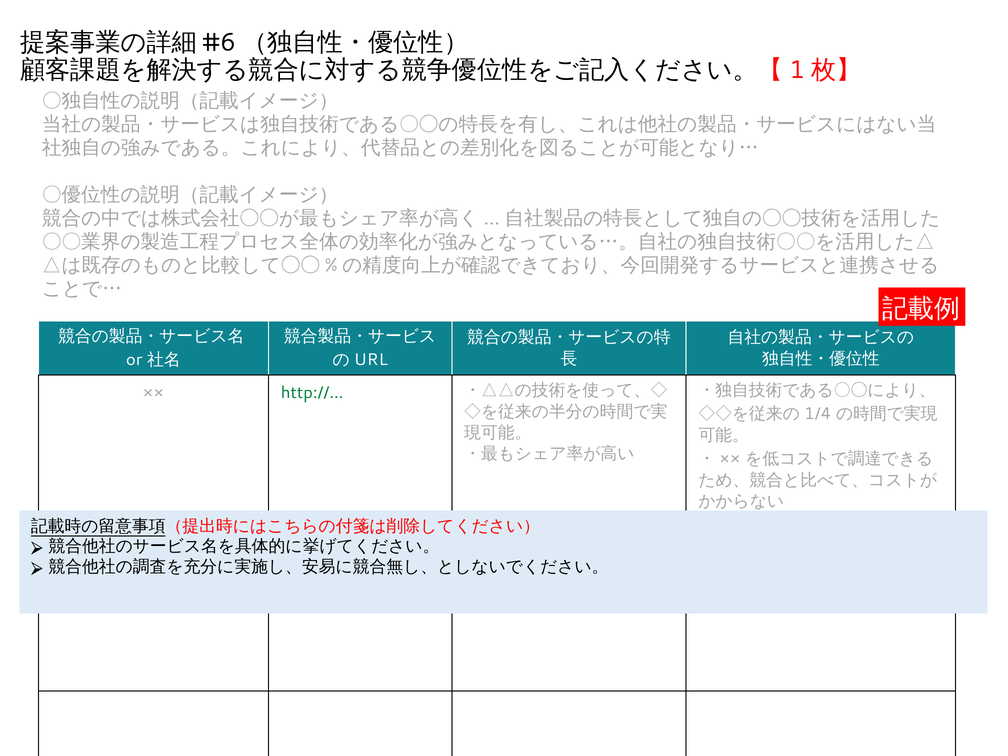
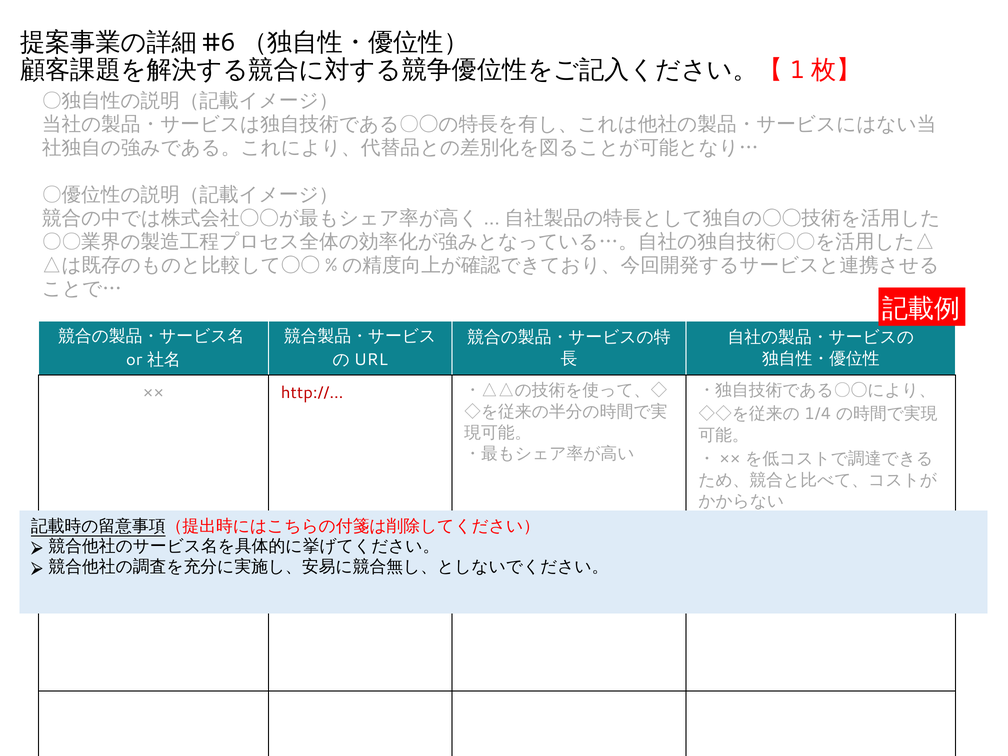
http:// colour: green -> red (312, 393)
